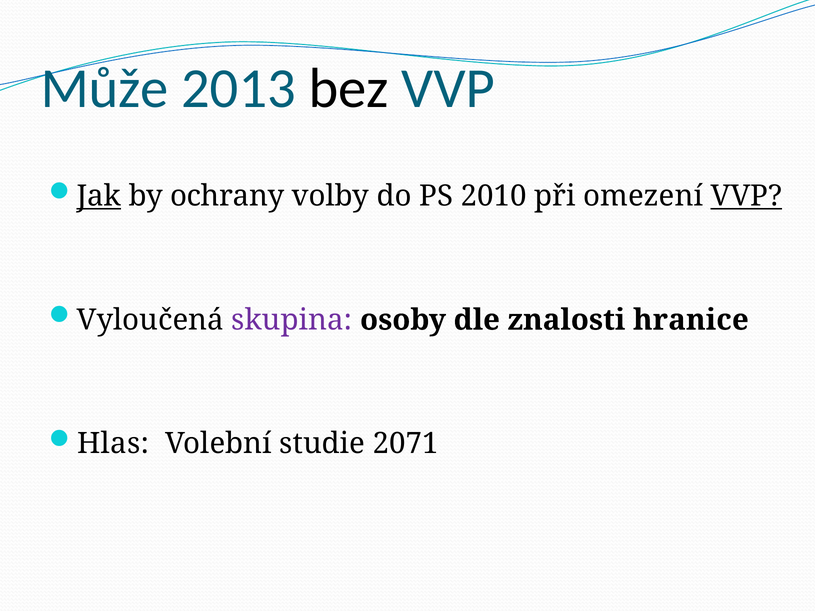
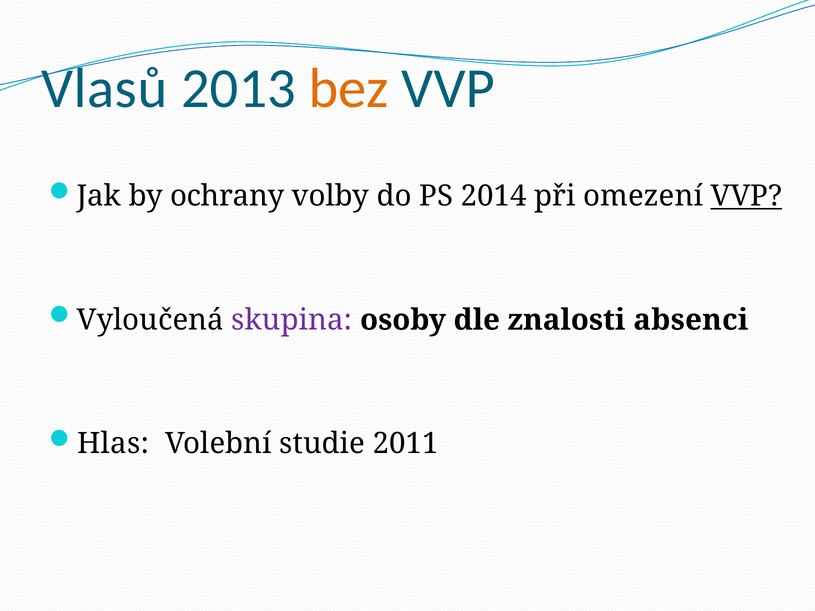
Může: Může -> Vlasů (104, 89)
bez colour: black -> orange (349, 89)
Jak underline: present -> none (99, 196)
2010: 2010 -> 2014 (494, 196)
hranice: hranice -> absenci (691, 320)
2071: 2071 -> 2011 (406, 444)
